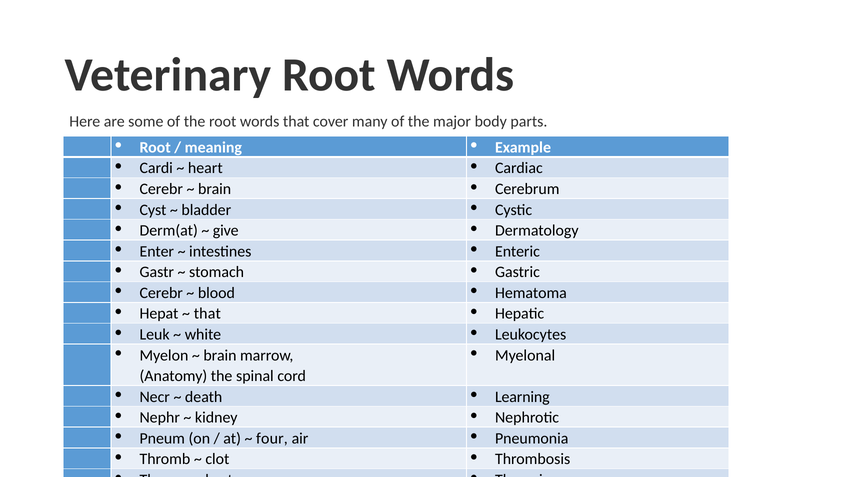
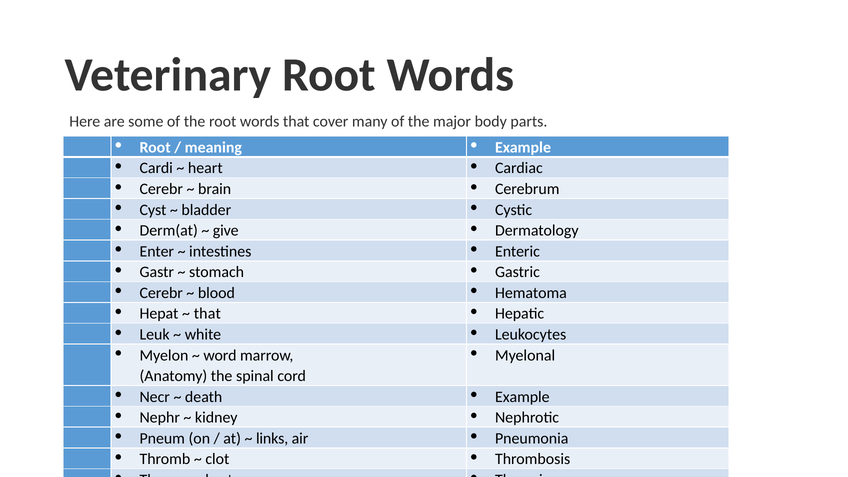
brain: brain -> word (220, 355)
Learning: Learning -> Example (522, 397)
four: four -> links (272, 438)
